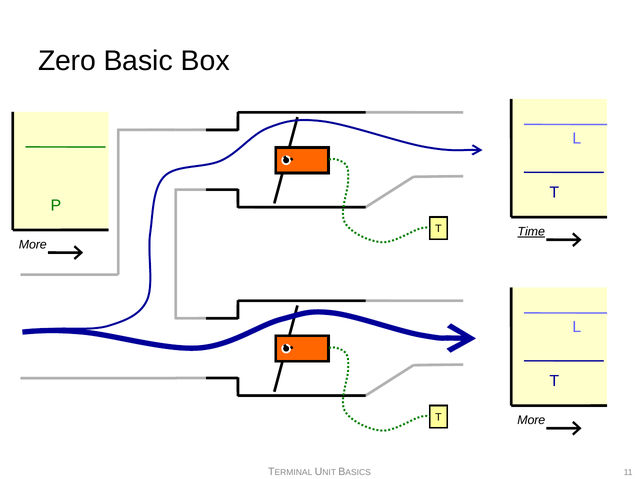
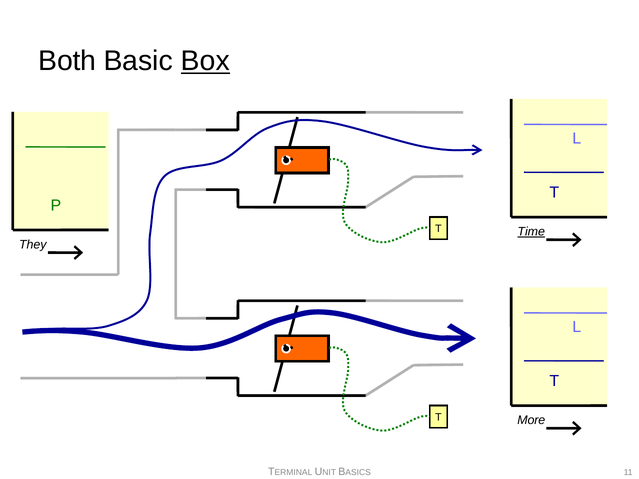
Zero: Zero -> Both (67, 61)
Box underline: none -> present (205, 61)
More: More -> They (33, 245)
